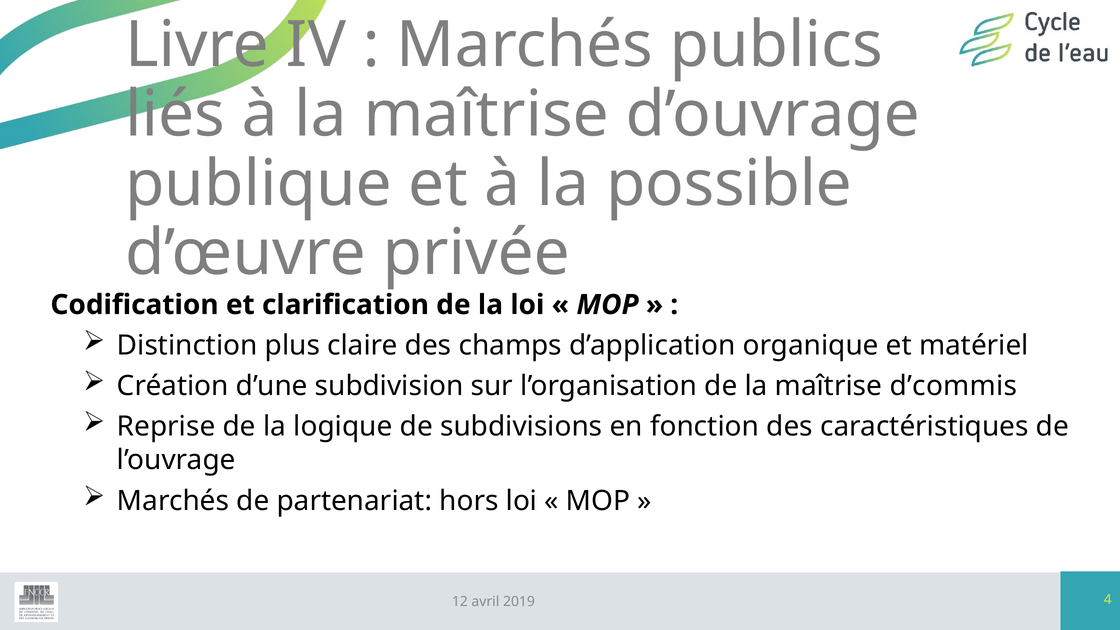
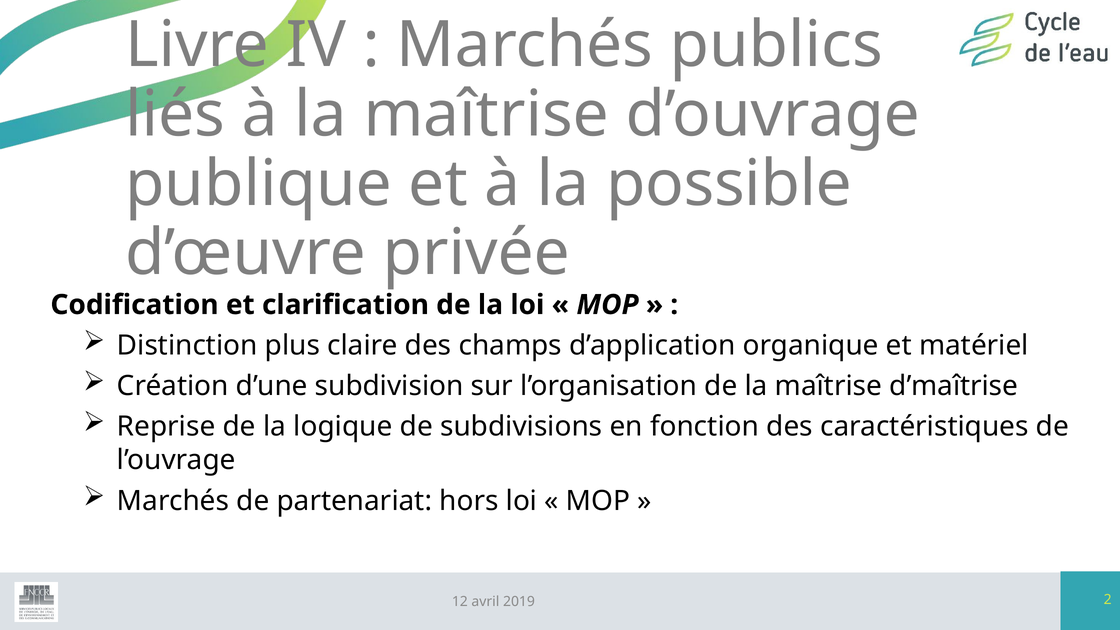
d’commis: d’commis -> d’maîtrise (954, 386)
4: 4 -> 2 (1108, 599)
